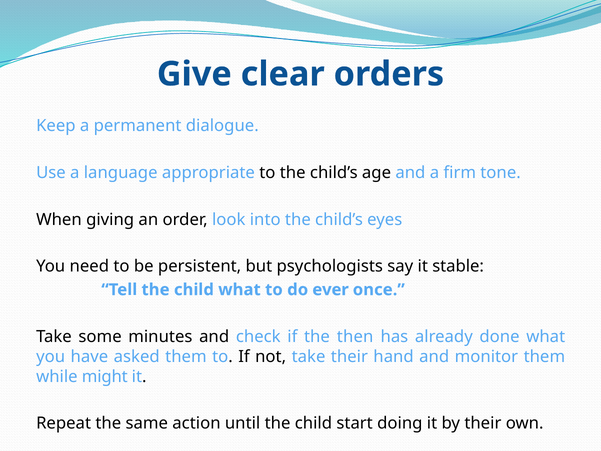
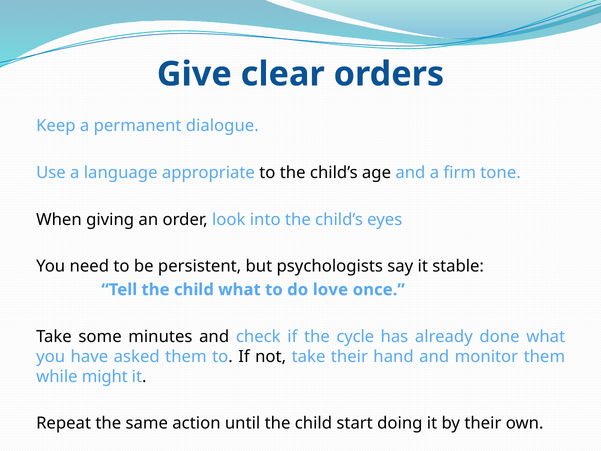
ever: ever -> love (330, 290)
then: then -> cycle (355, 336)
